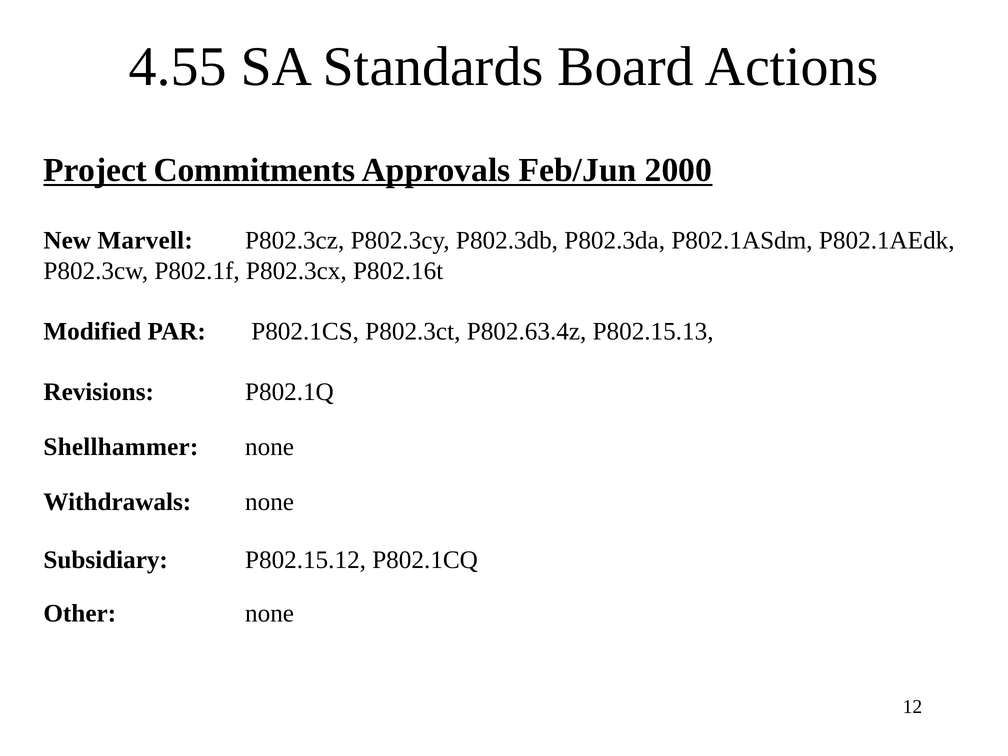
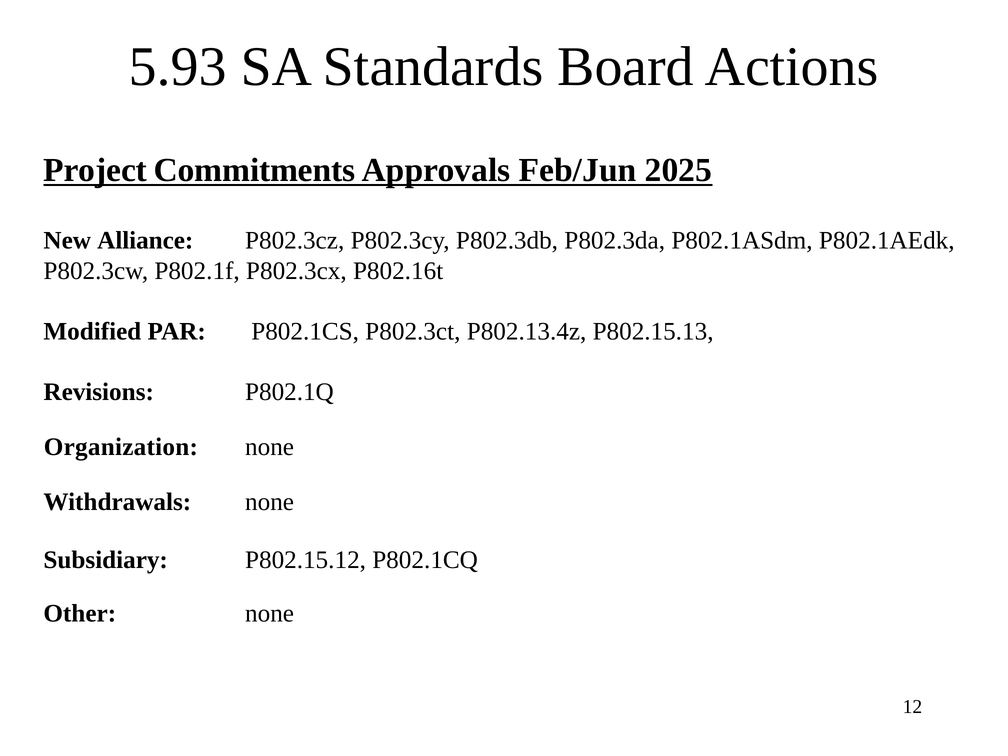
4.55: 4.55 -> 5.93 (178, 67)
2000: 2000 -> 2025 (678, 170)
Marvell: Marvell -> Alliance (145, 241)
P802.63.4z: P802.63.4z -> P802.13.4z (527, 331)
Shellhammer: Shellhammer -> Organization (121, 447)
